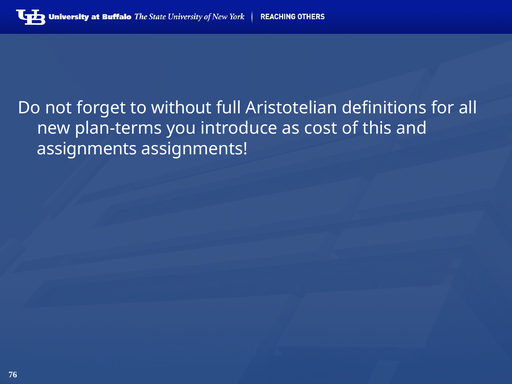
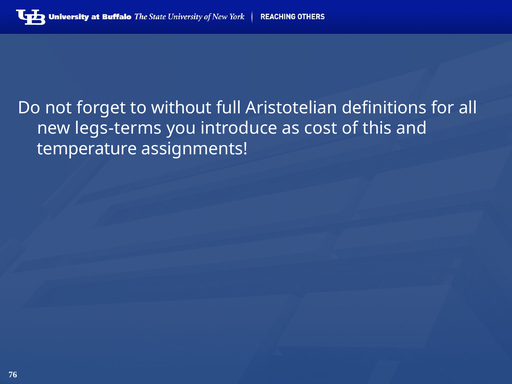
plan-terms: plan-terms -> legs-terms (118, 128)
assignments: assignments -> temperature (87, 149)
